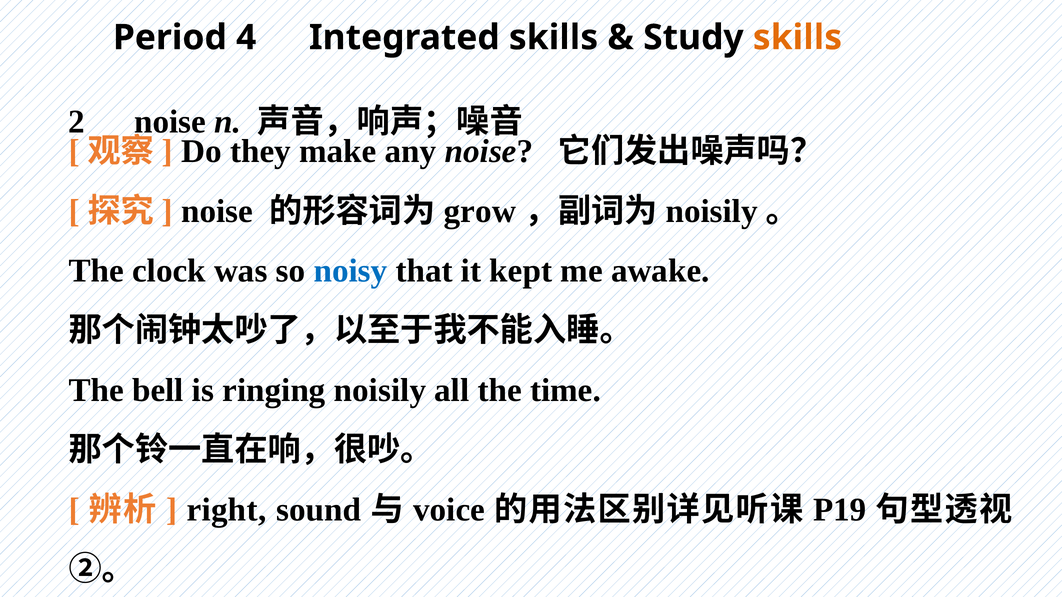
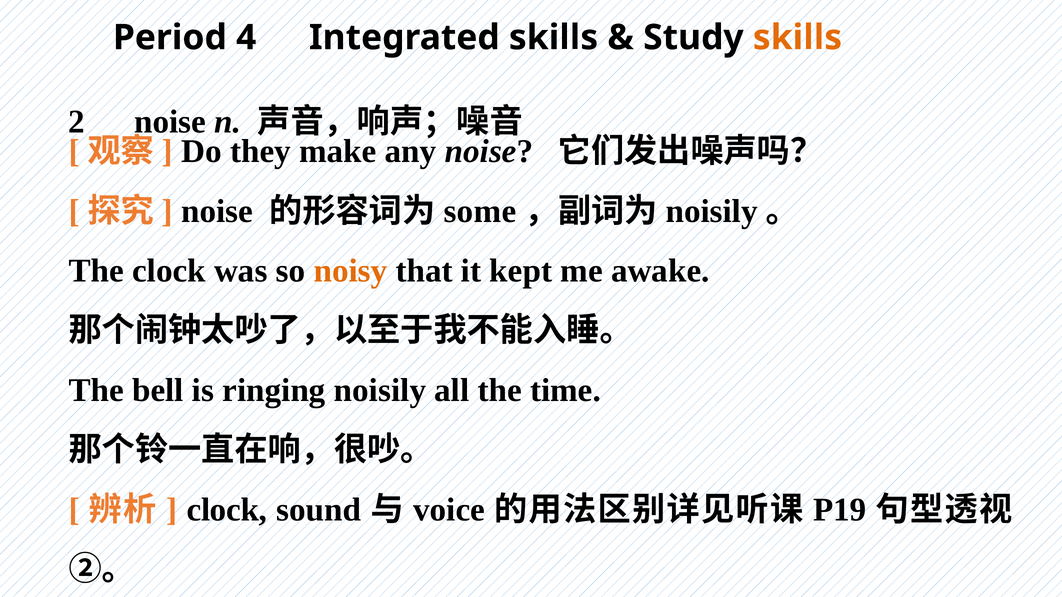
grow: grow -> some (480, 211)
noisy colour: blue -> orange (350, 271)
right: right -> clock (227, 510)
